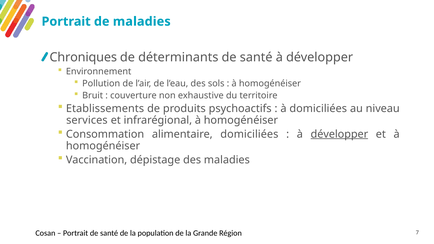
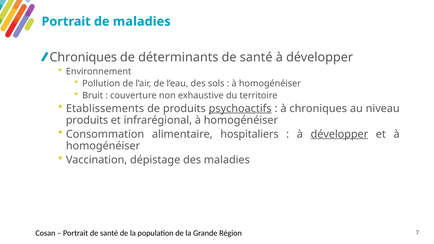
psychoactifs underline: none -> present (240, 109)
à domiciliées: domiciliées -> chroniques (318, 109)
services: services -> produits (87, 120)
alimentaire domiciliées: domiciliées -> hospitaliers (249, 134)
